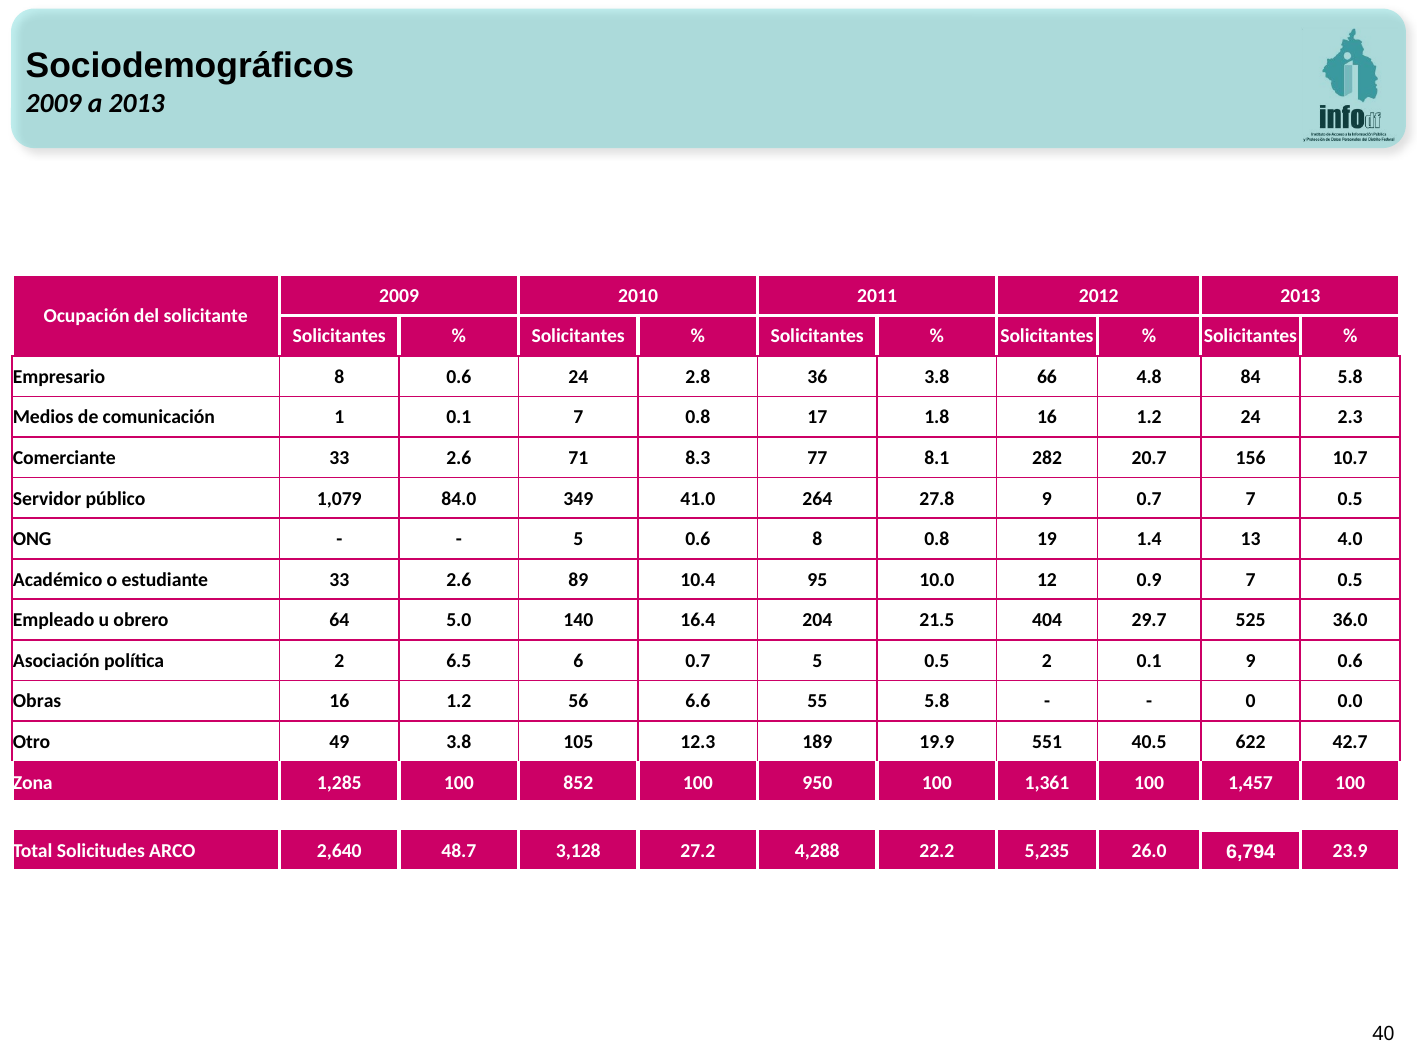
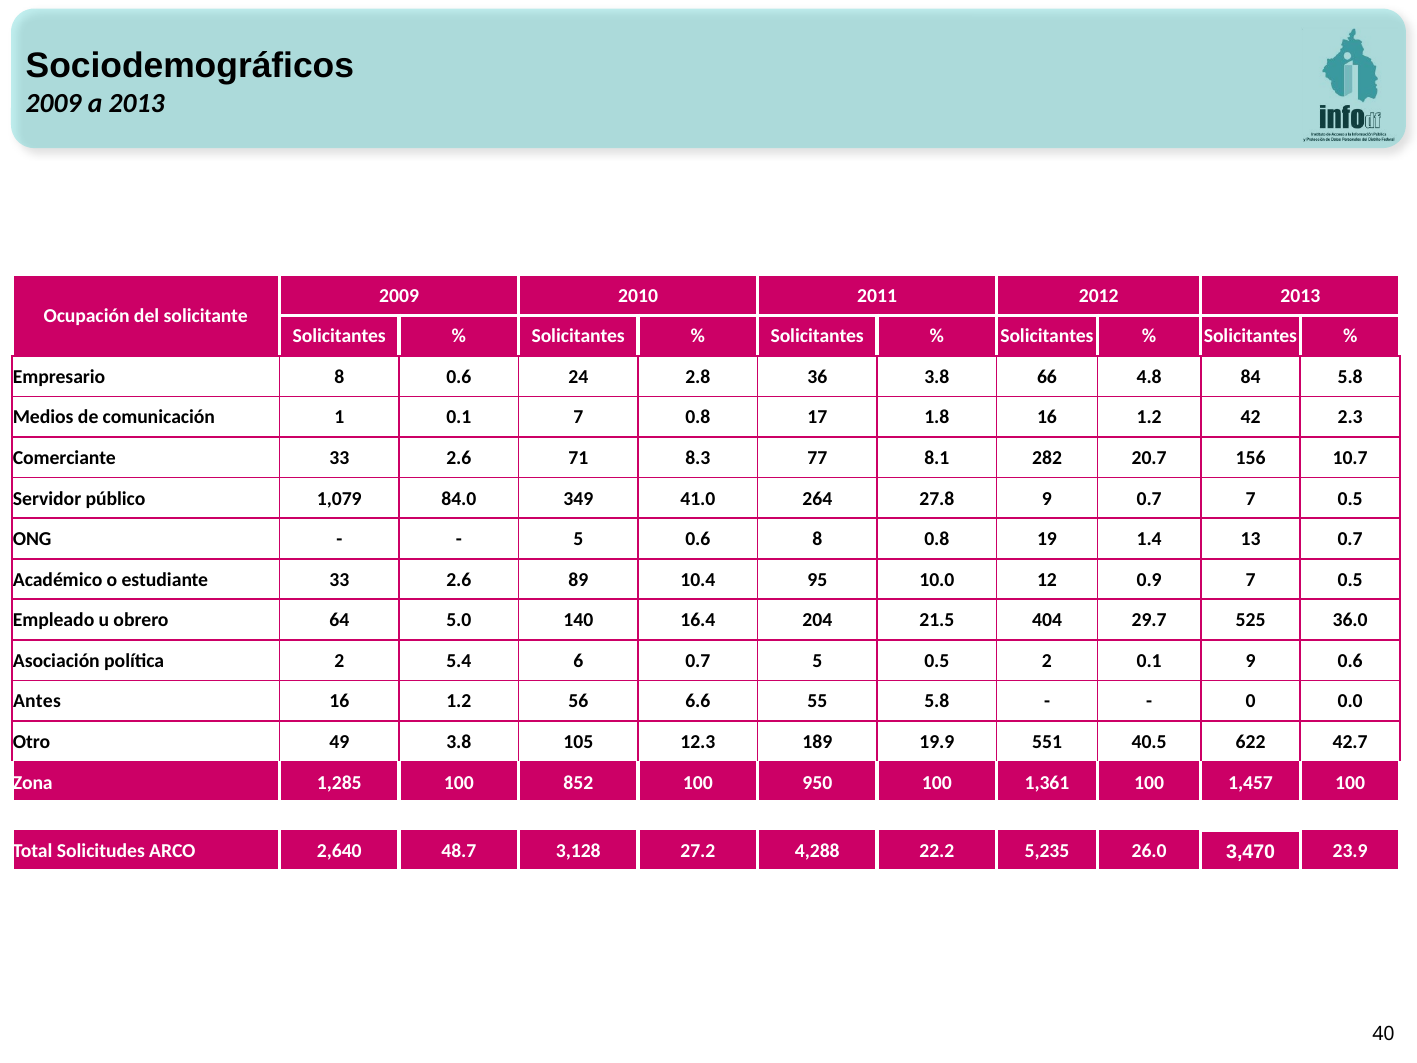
1.2 24: 24 -> 42 (1251, 417)
13 4.0: 4.0 -> 0.7 (1350, 539)
6.5: 6.5 -> 5.4 (459, 661)
Obras: Obras -> Antes (37, 701)
6,794: 6,794 -> 3,470 (1251, 851)
